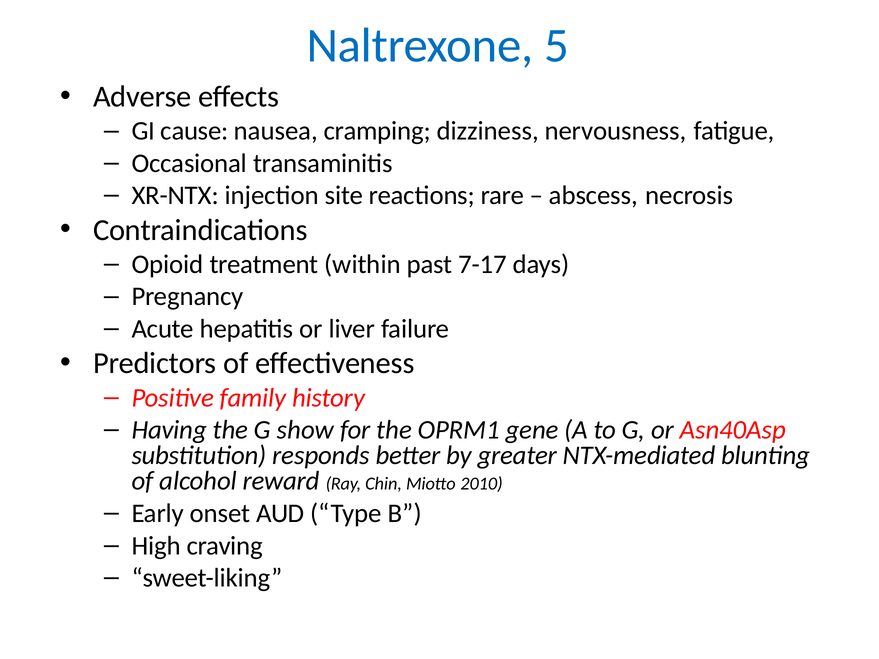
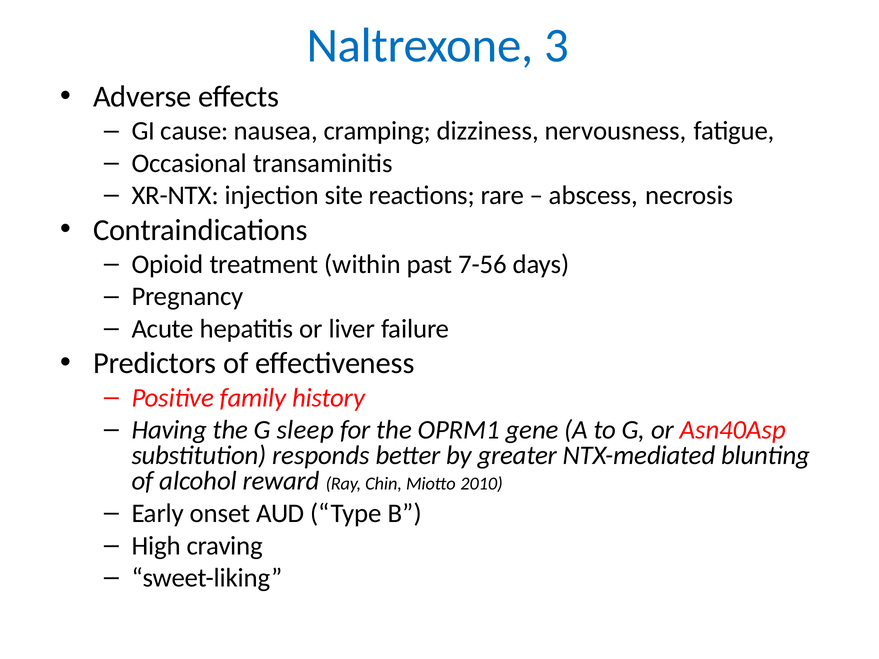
5: 5 -> 3 (557, 46)
7-17: 7-17 -> 7-56 (483, 264)
show: show -> sleep (305, 430)
